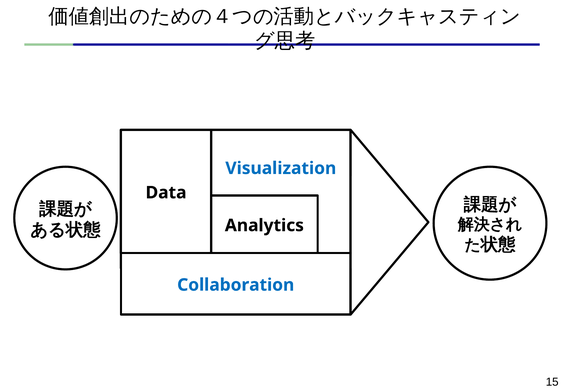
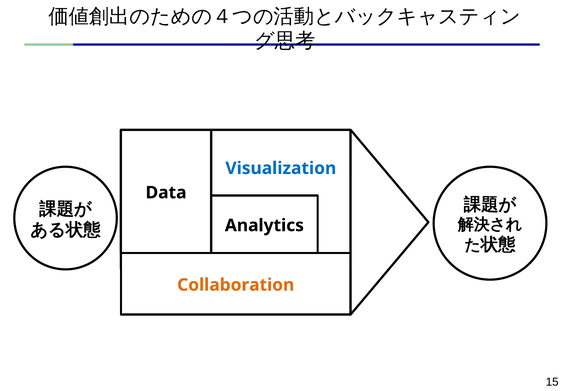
Collaboration colour: blue -> orange (236, 285)
